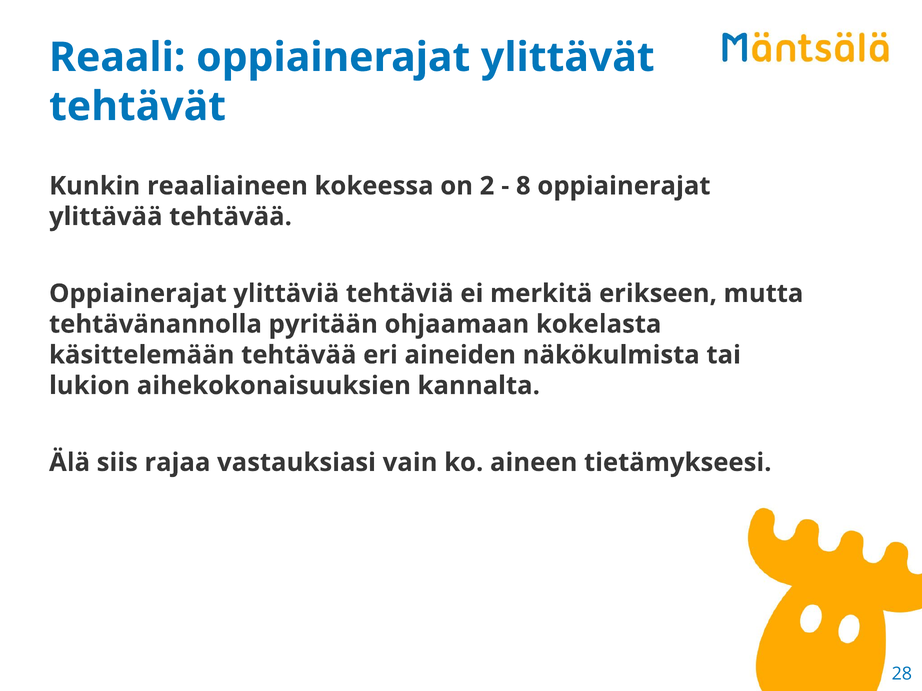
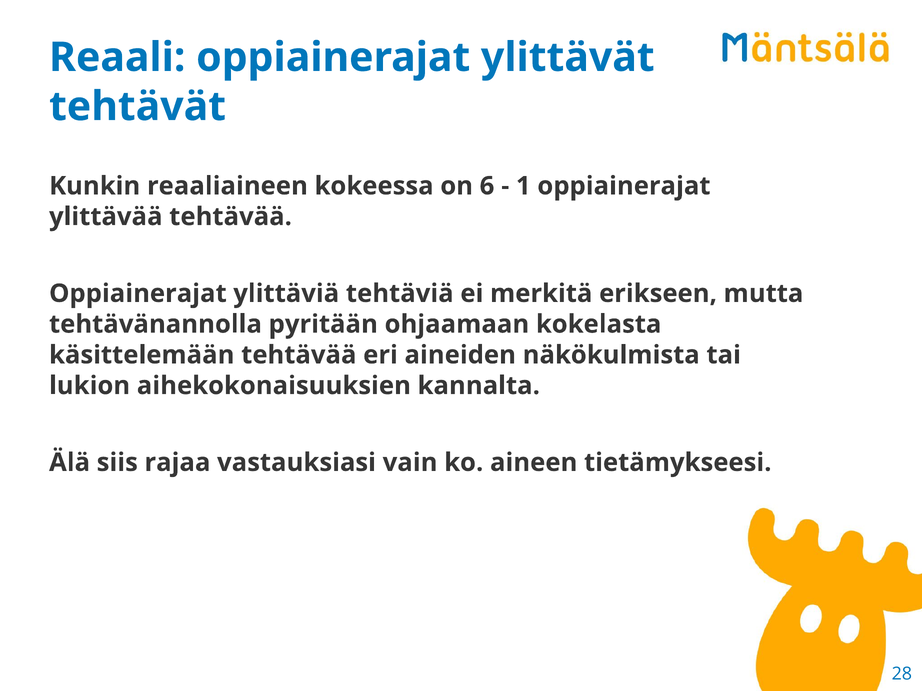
2: 2 -> 6 (487, 186)
8: 8 -> 1 (523, 186)
